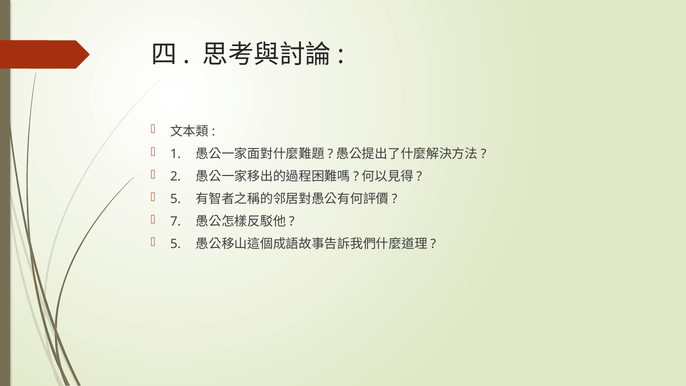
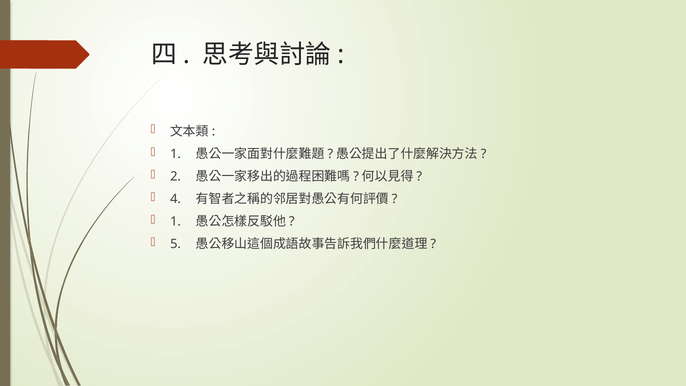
5: 5 -> 4 (176, 199)
7: 7 -> 1 (176, 222)
